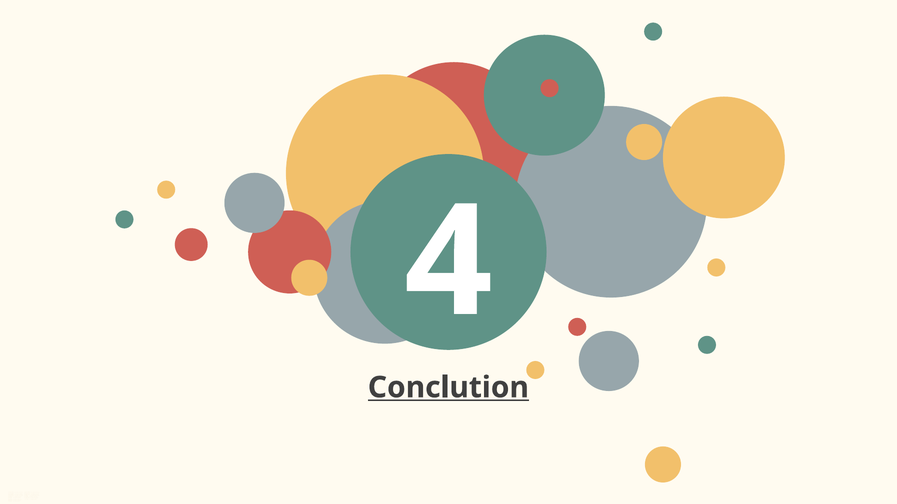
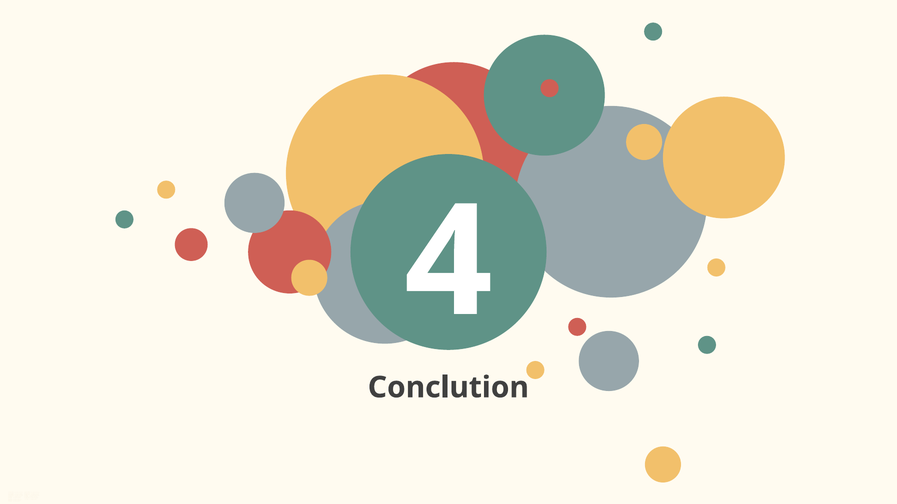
Conclution underline: present -> none (448, 388)
